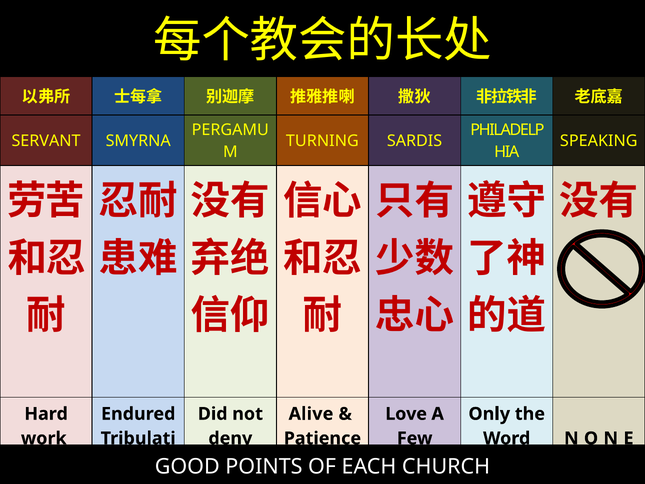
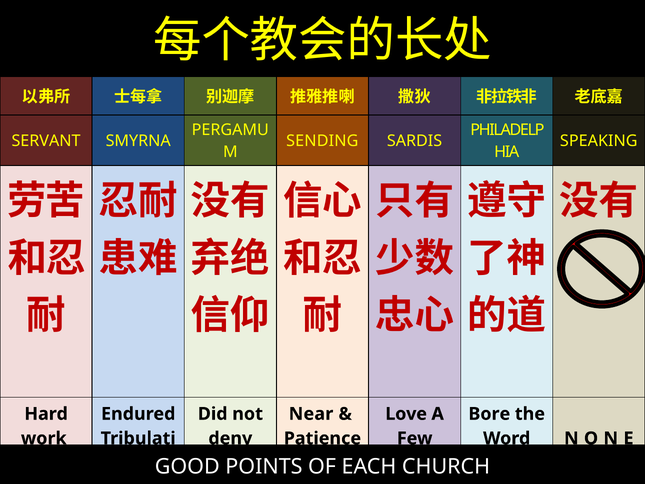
TURNING: TURNING -> SENDING (322, 141)
Alive: Alive -> Near (311, 414)
Only: Only -> Bore (489, 414)
